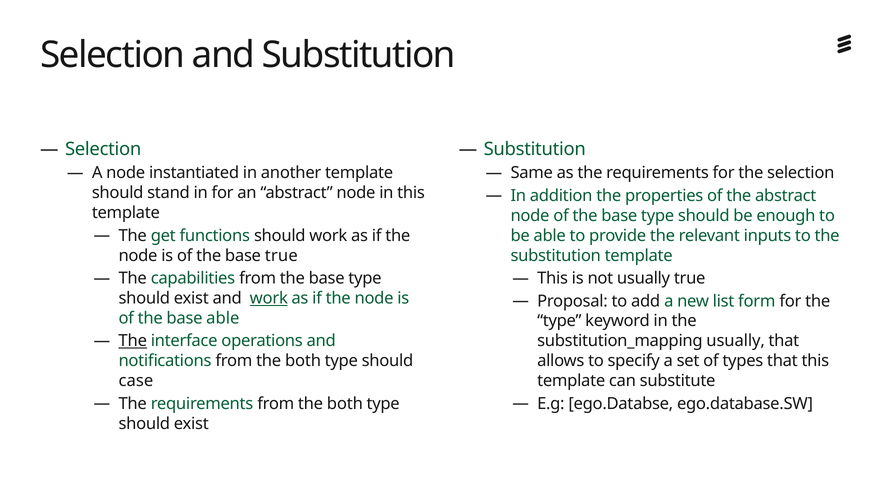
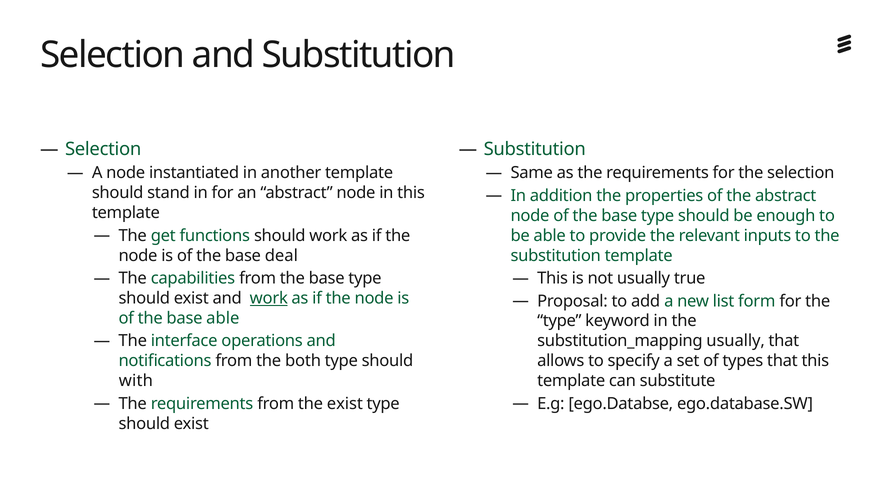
base true: true -> deal (281, 255)
The underline: present -> none (133, 341)
case: case -> with (136, 380)
requirements from the both: both -> exist (345, 403)
